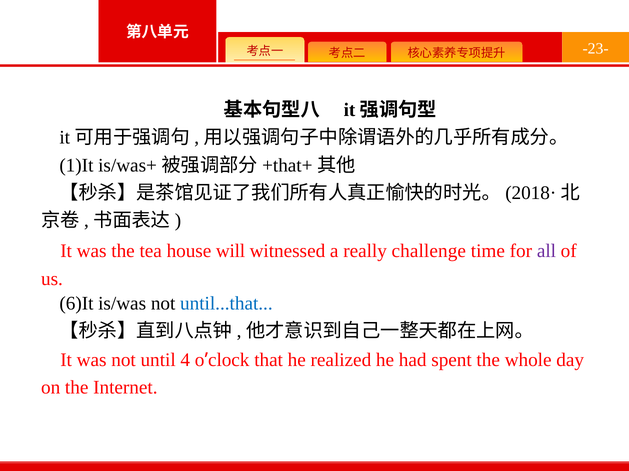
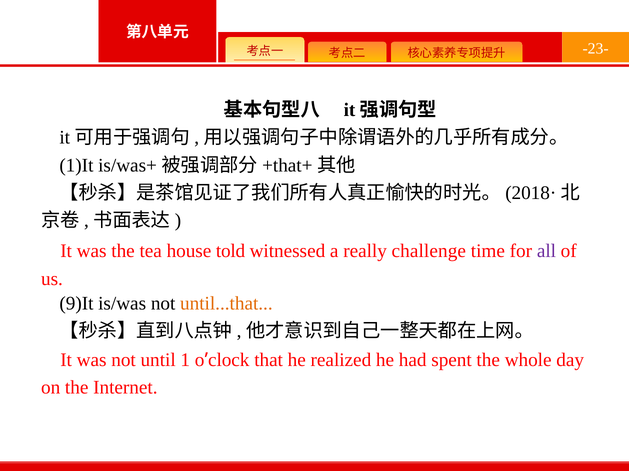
will: will -> told (231, 251)
6)It: 6)It -> 9)It (76, 304)
until...that colour: blue -> orange (226, 304)
4: 4 -> 1 (185, 360)
